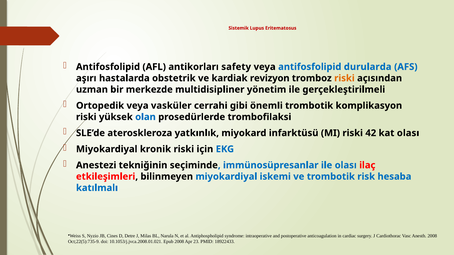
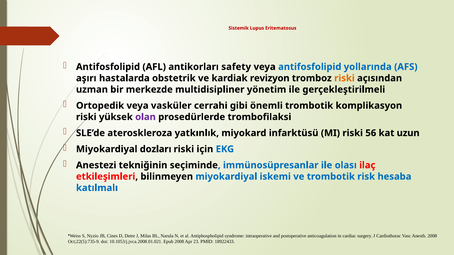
durularda: durularda -> yollarında (368, 67)
olan colour: blue -> purple (145, 117)
42: 42 -> 56 (371, 133)
kat olası: olası -> uzun (408, 133)
kronik: kronik -> dozları (156, 149)
